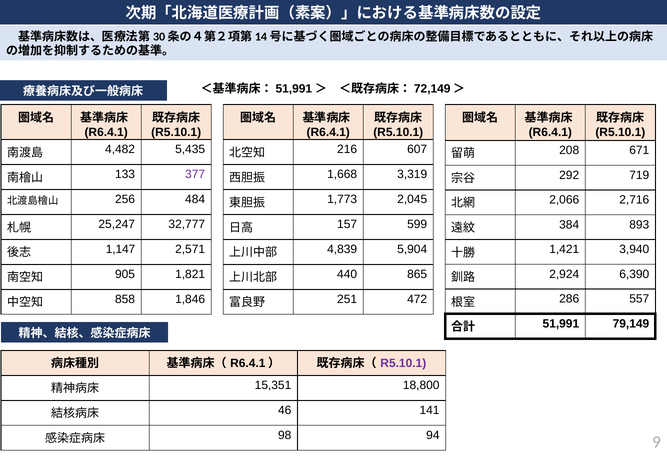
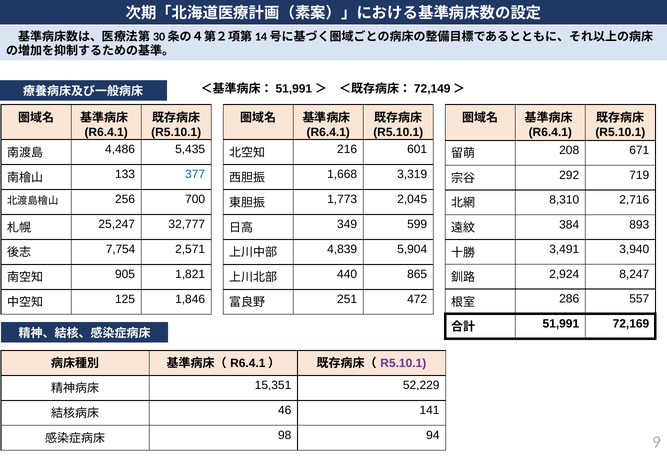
4,482: 4,482 -> 4,486 (120, 149)
607: 607 -> 601 (417, 149)
377 colour: purple -> blue (195, 174)
484: 484 -> 700 (195, 199)
2,066: 2,066 -> 8,310 (564, 200)
157: 157 -> 349 (347, 224)
1,147: 1,147 -> 7,754 (121, 249)
1,421: 1,421 -> 3,491 (564, 249)
6,390: 6,390 -> 8,247 (634, 274)
858: 858 -> 125 (125, 299)
79,149: 79,149 -> 72,169 (631, 324)
18,800: 18,800 -> 52,229 (421, 385)
